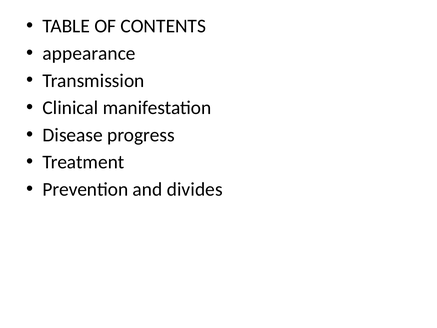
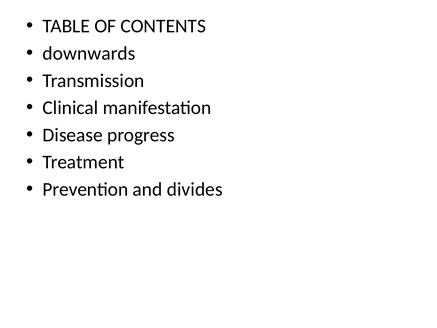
appearance: appearance -> downwards (89, 53)
